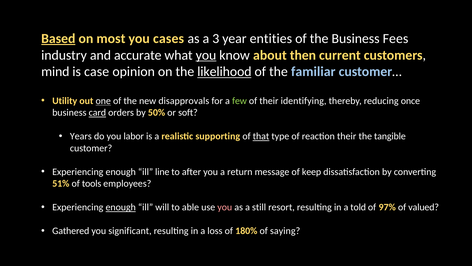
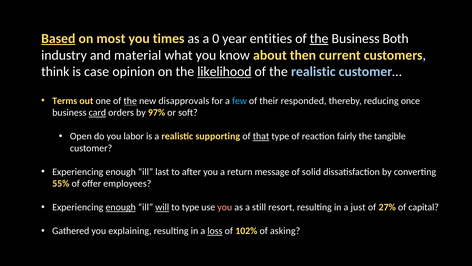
cases: cases -> times (169, 39)
3: 3 -> 0 (216, 39)
the underline: none -> present (319, 39)
Fees: Fees -> Both (396, 39)
accurate: accurate -> material (138, 55)
you underline: present -> none (206, 55)
mind: mind -> think (55, 72)
the familiar: familiar -> realistic (313, 72)
Utility: Utility -> Terms (65, 101)
one underline: present -> none (103, 101)
the underline: none -> present (130, 101)
few colour: light green -> light blue (239, 101)
identifying: identifying -> responded (304, 101)
50%: 50% -> 97% (157, 113)
Years: Years -> Open (81, 136)
reaction their: their -> fairly (347, 136)
line: line -> last (162, 172)
keep: keep -> solid (311, 172)
51%: 51% -> 55% (61, 183)
tools: tools -> offer (92, 183)
will underline: none -> present (162, 207)
to able: able -> type (191, 207)
told: told -> just (358, 207)
97%: 97% -> 27% (387, 207)
valued: valued -> capital (424, 207)
significant: significant -> explaining (130, 231)
loss underline: none -> present (215, 231)
180%: 180% -> 102% (246, 231)
saying: saying -> asking (285, 231)
